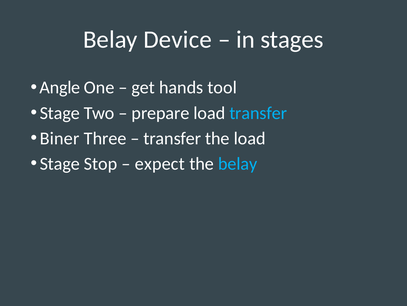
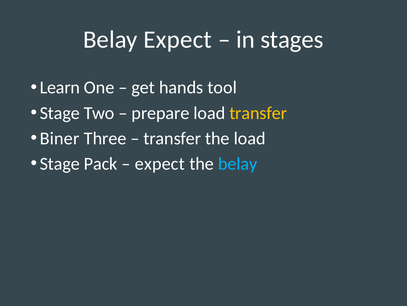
Belay Device: Device -> Expect (178, 39)
Angle: Angle -> Learn (60, 87)
transfer colour: light blue -> yellow (258, 113)
Stop: Stop -> Pack (101, 163)
